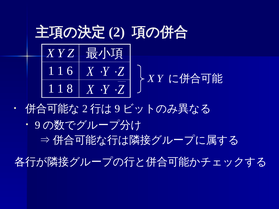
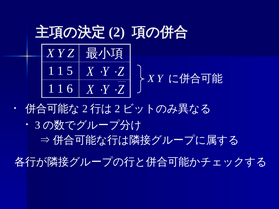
6: 6 -> 5 (70, 71)
8: 8 -> 6 (70, 89)
9: 9 -> 2 (117, 109)
9: 9 -> 3 (38, 125)
